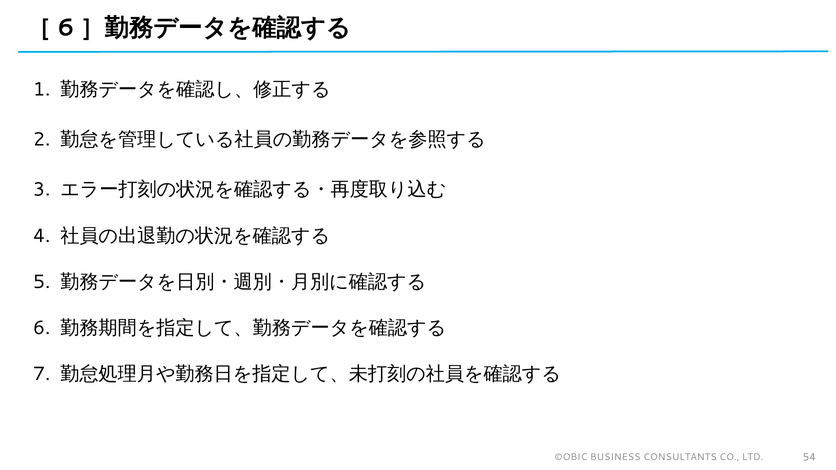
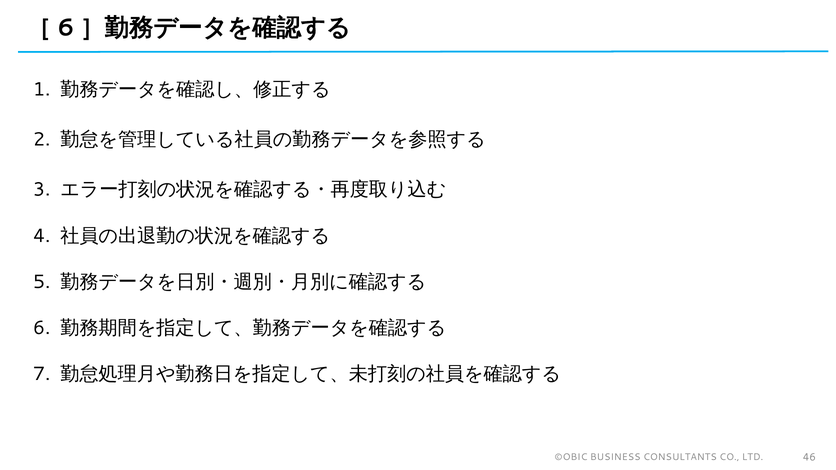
54: 54 -> 46 (809, 457)
